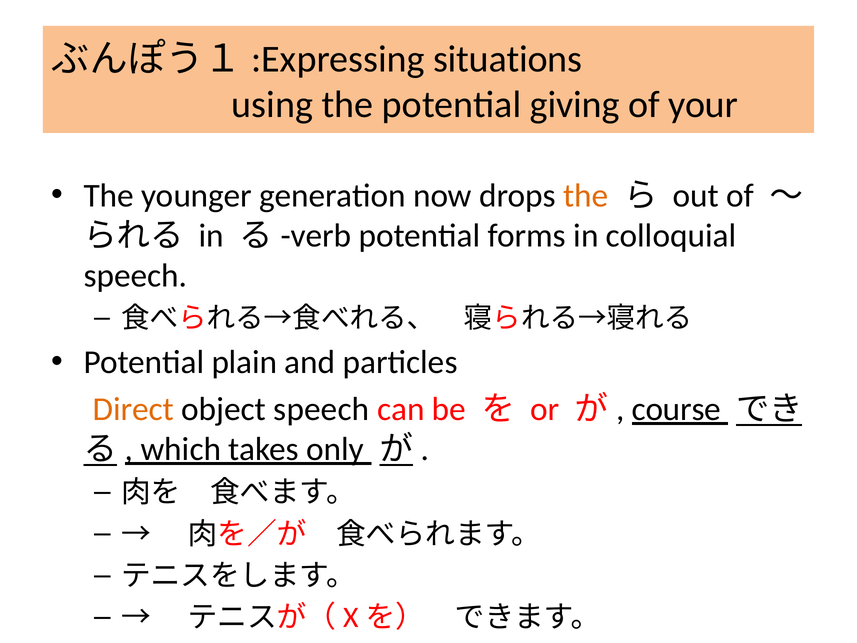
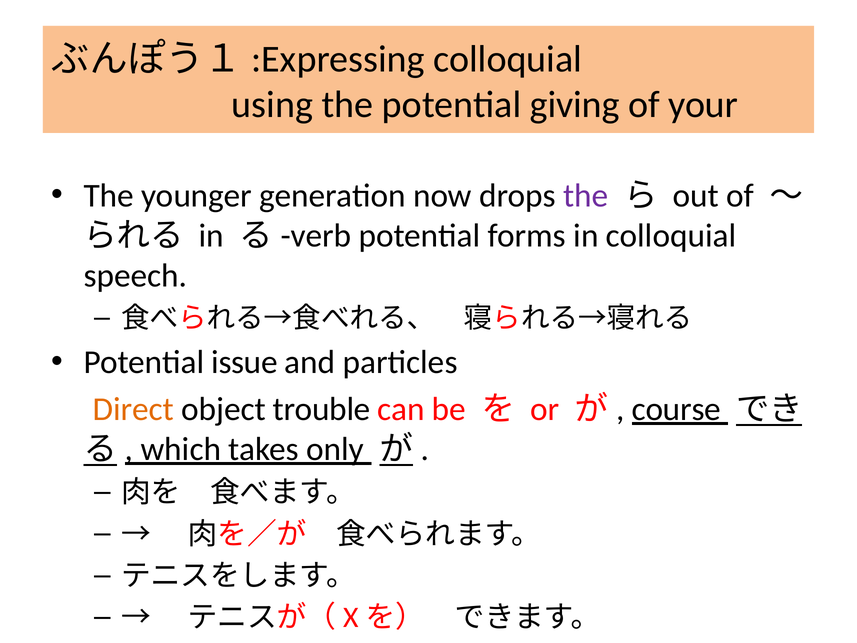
situations: situations -> colloquial (508, 59)
the colour: orange -> purple (586, 195)
plain: plain -> issue (244, 362)
object speech: speech -> trouble (322, 409)
